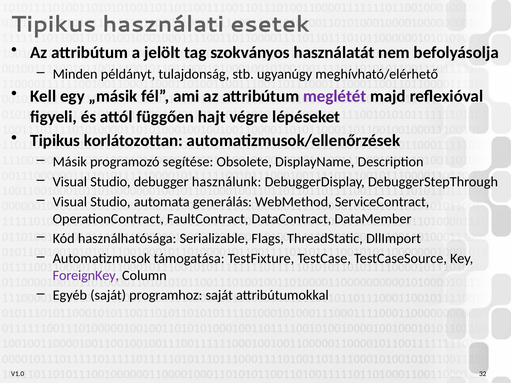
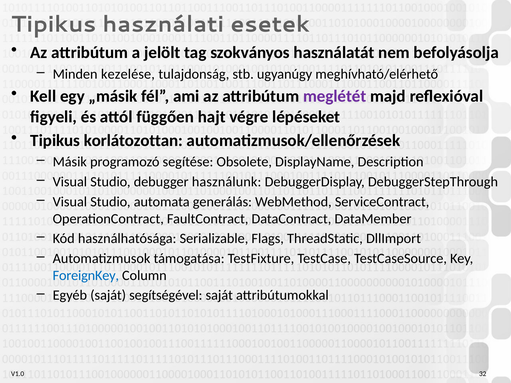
példányt: példányt -> kezelése (128, 74)
ForeignKey colour: purple -> blue (86, 276)
programhoz: programhoz -> segítségével (166, 295)
